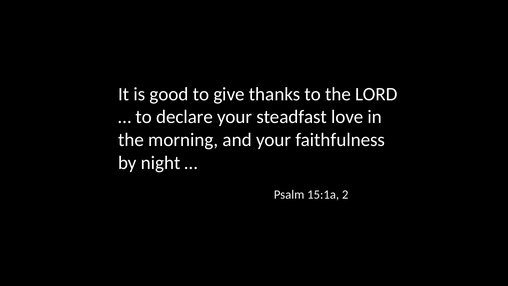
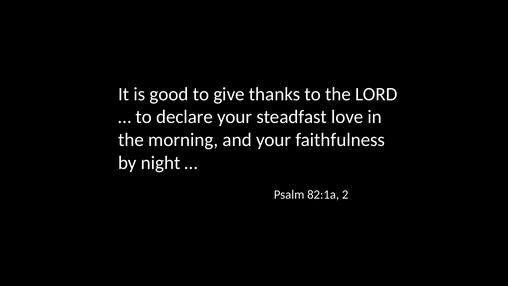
15:1a: 15:1a -> 82:1a (323, 195)
